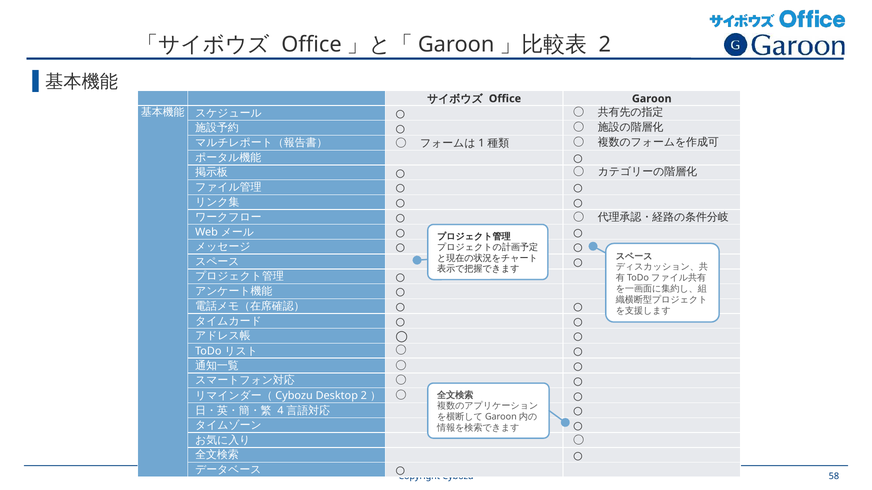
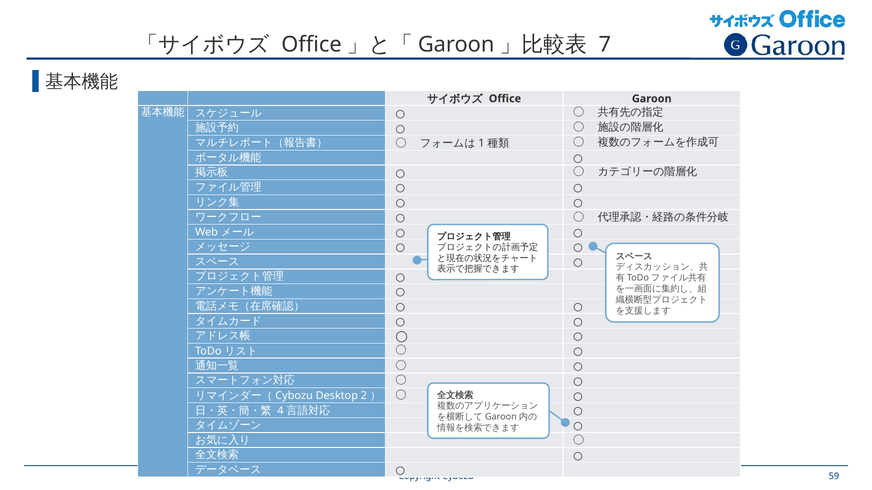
2: 2 -> 7 (605, 44)
58: 58 -> 59 (834, 477)
